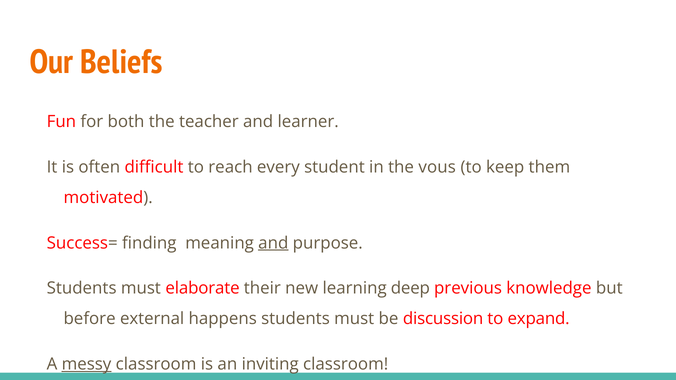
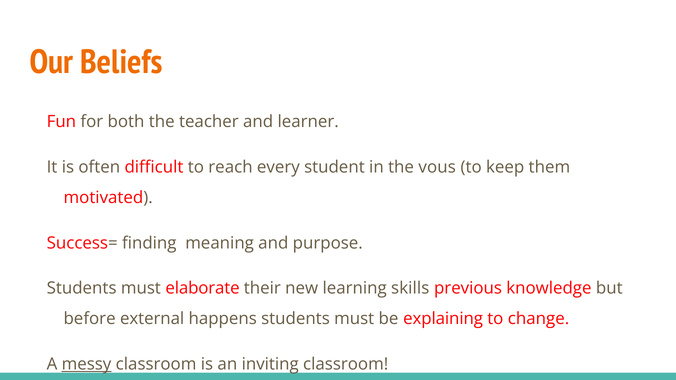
and underline: present -> none (273, 243)
deep: deep -> skills (410, 289)
discussion: discussion -> explaining (443, 319)
expand: expand -> change (538, 319)
